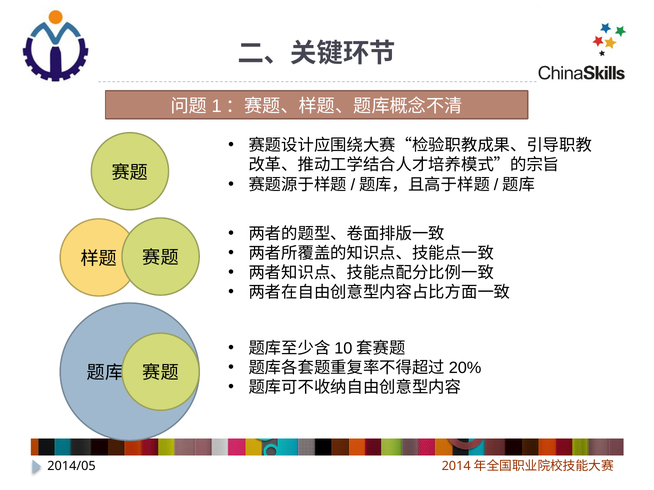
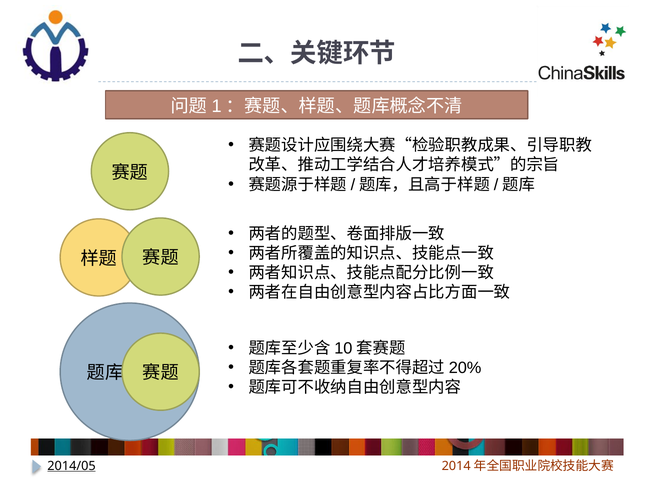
2014/05 underline: none -> present (72, 466)
